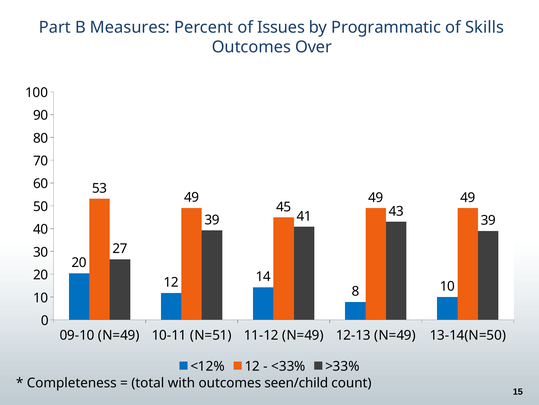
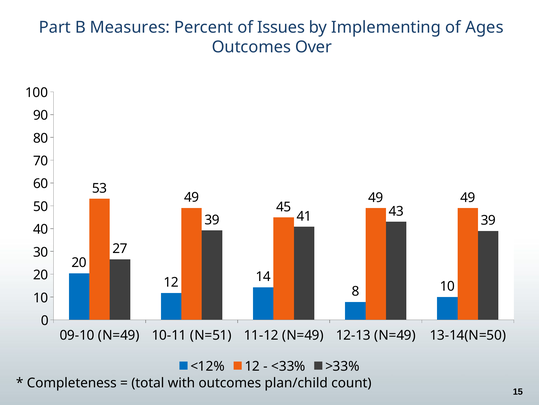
Programmatic: Programmatic -> Implementing (386, 27)
Skills: Skills -> Ages (485, 27)
seen/child: seen/child -> plan/child (296, 382)
